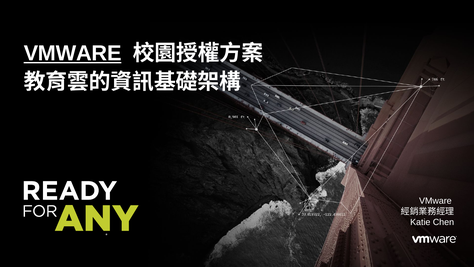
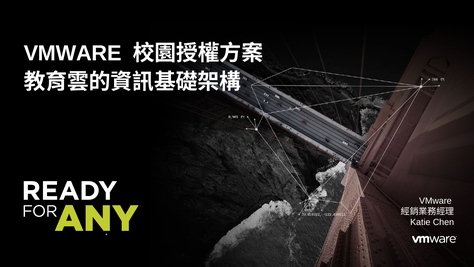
VMWARE underline: present -> none (73, 53)
